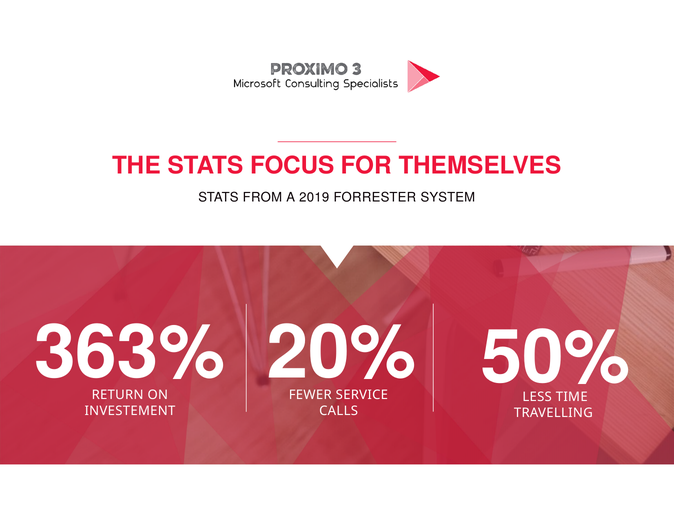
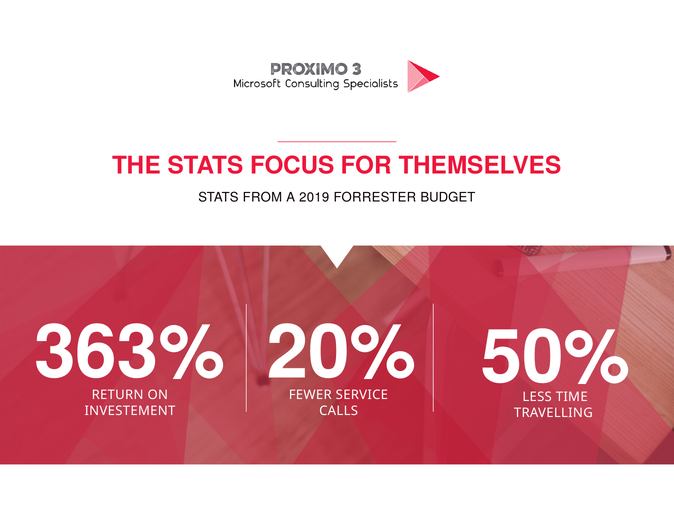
SYSTEM: SYSTEM -> BUDGET (448, 197)
